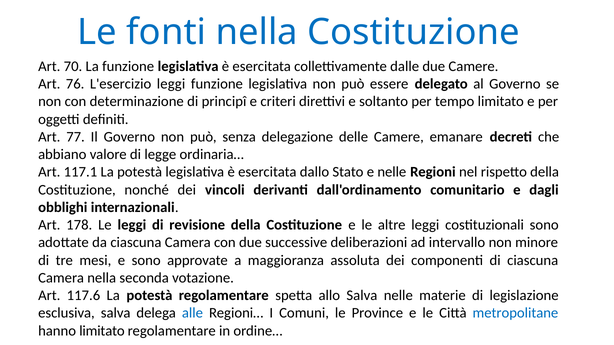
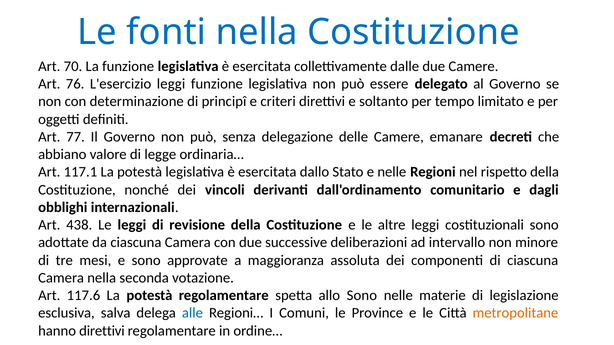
178: 178 -> 438 (79, 225)
allo Salva: Salva -> Sono (362, 296)
metropolitane colour: blue -> orange (515, 313)
hanno limitato: limitato -> direttivi (102, 331)
